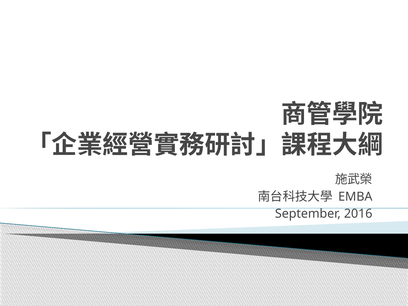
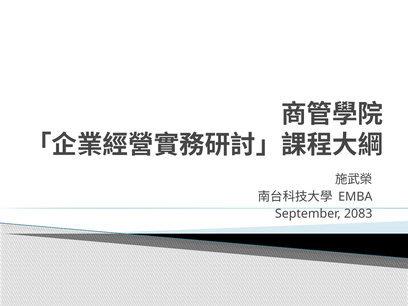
2016: 2016 -> 2083 (358, 214)
